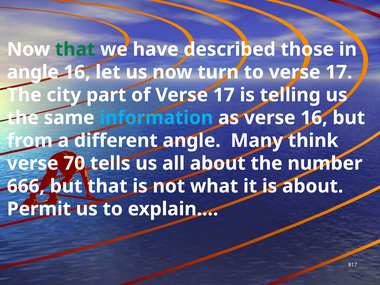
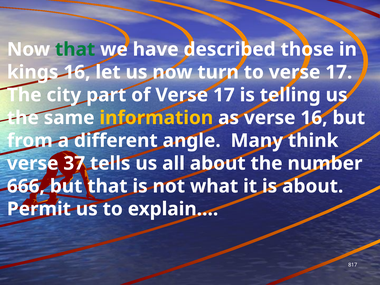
angle: angle -> kings (33, 72)
information colour: light blue -> yellow (156, 118)
70: 70 -> 37 (74, 163)
